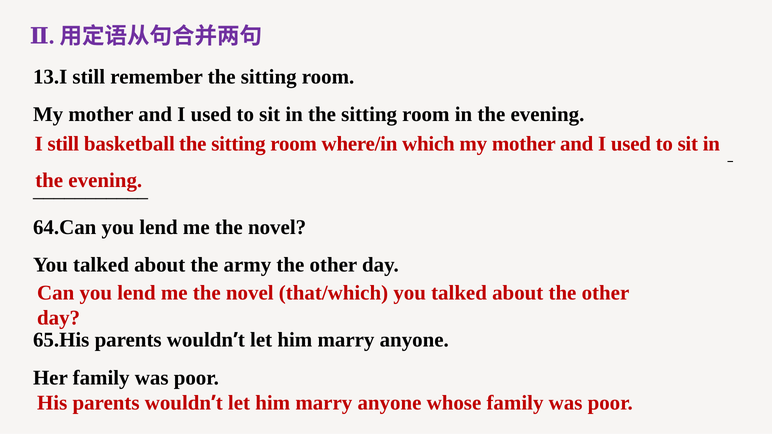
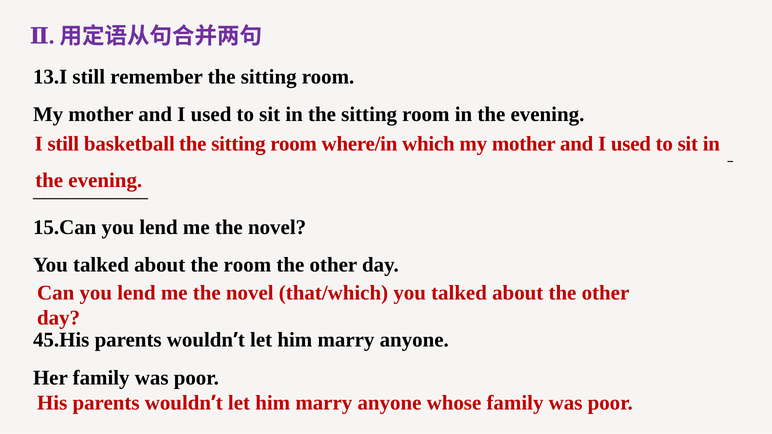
64.Can: 64.Can -> 15.Can (65, 227)
the army: army -> room (247, 265)
65.His: 65.His -> 45.His (61, 340)
